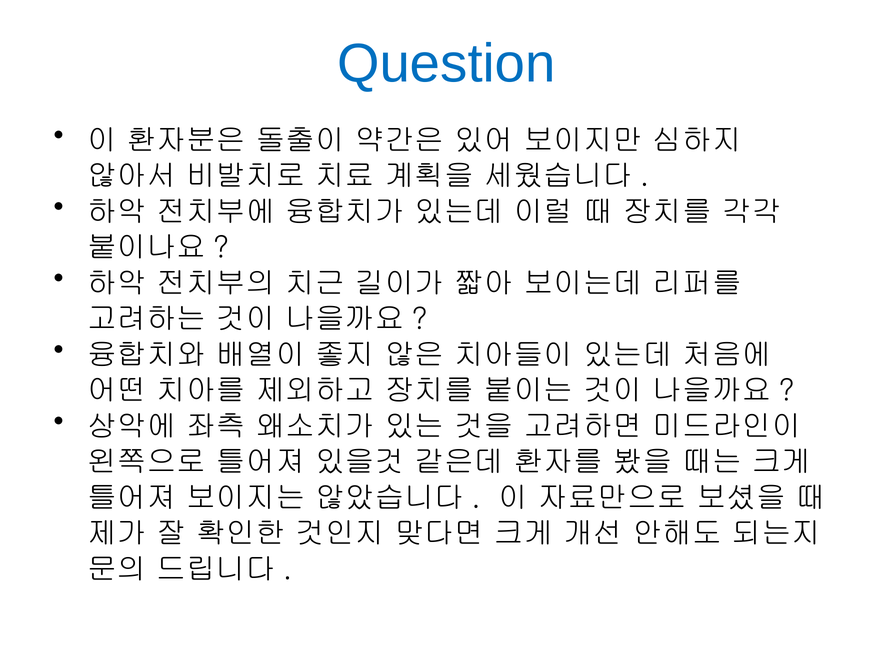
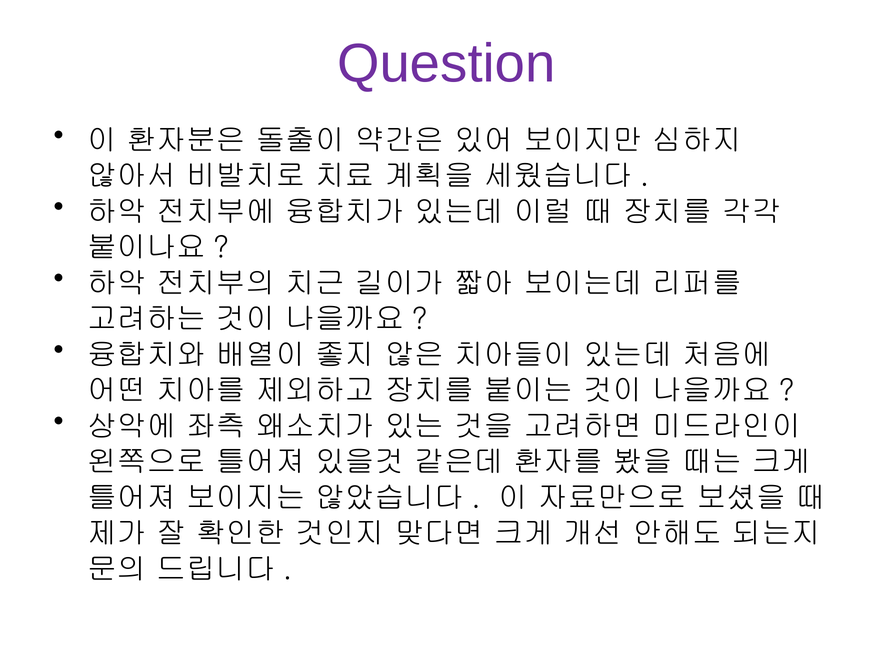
Question colour: blue -> purple (446, 64)
